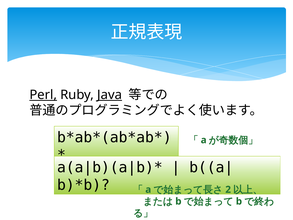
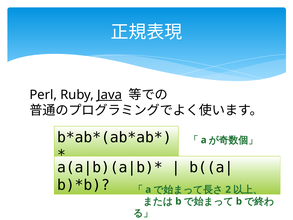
Perl underline: present -> none (43, 95)
